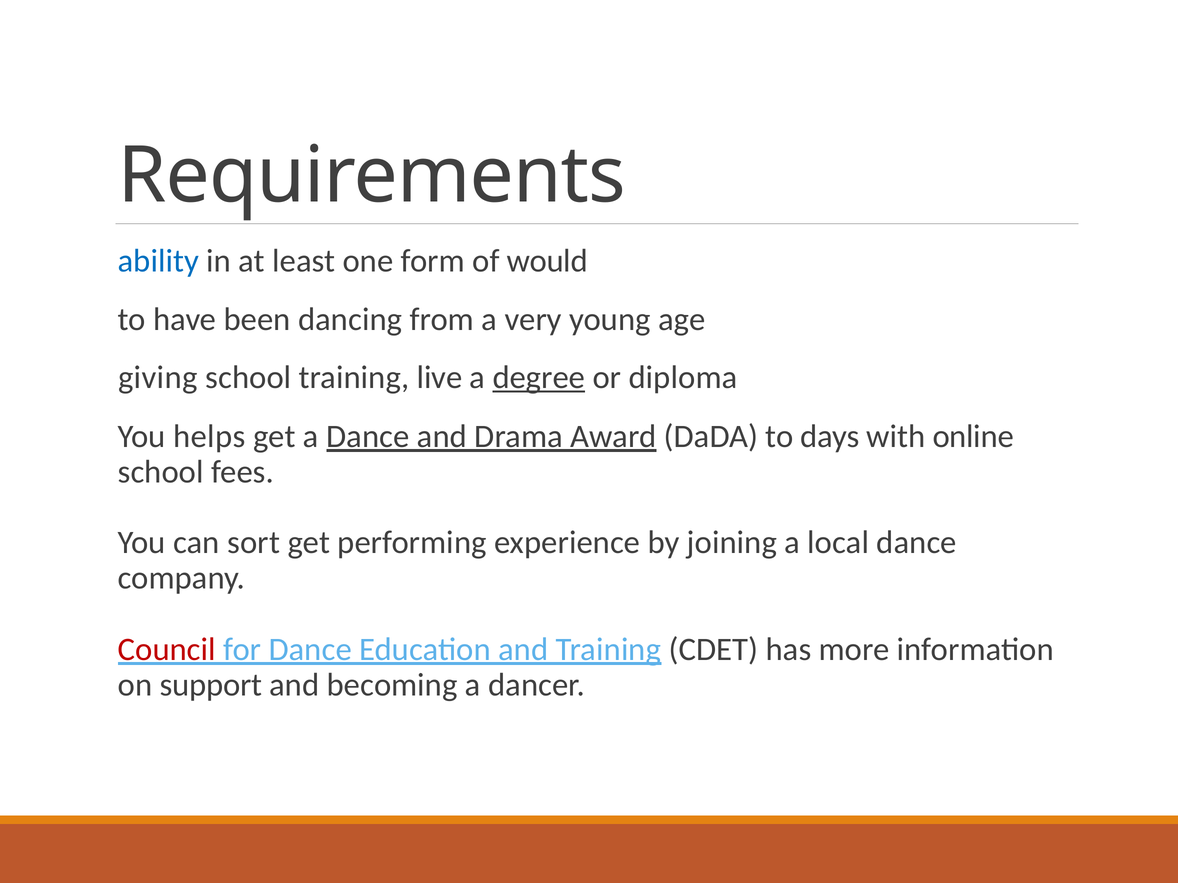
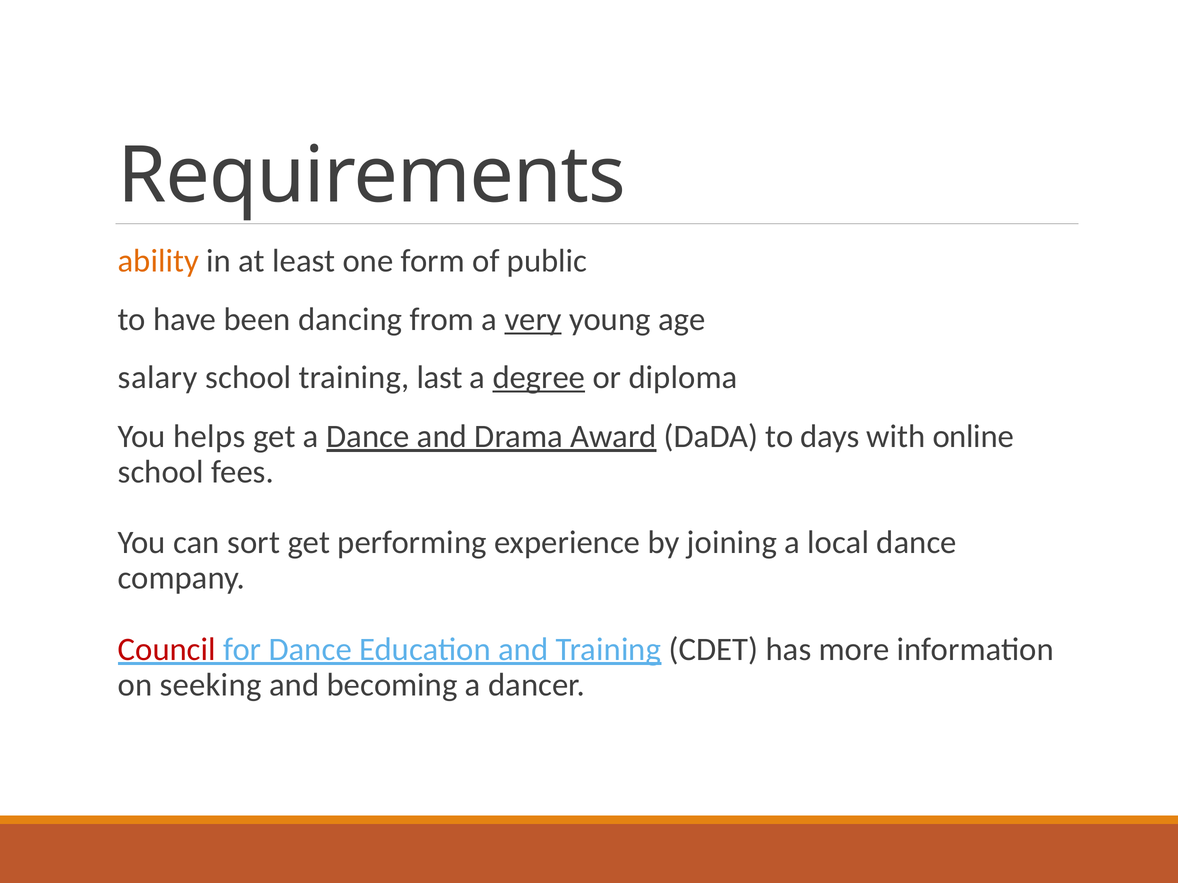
ability colour: blue -> orange (158, 261)
would: would -> public (547, 261)
very underline: none -> present (533, 319)
giving: giving -> salary (158, 378)
live: live -> last (440, 378)
support: support -> seeking (211, 685)
